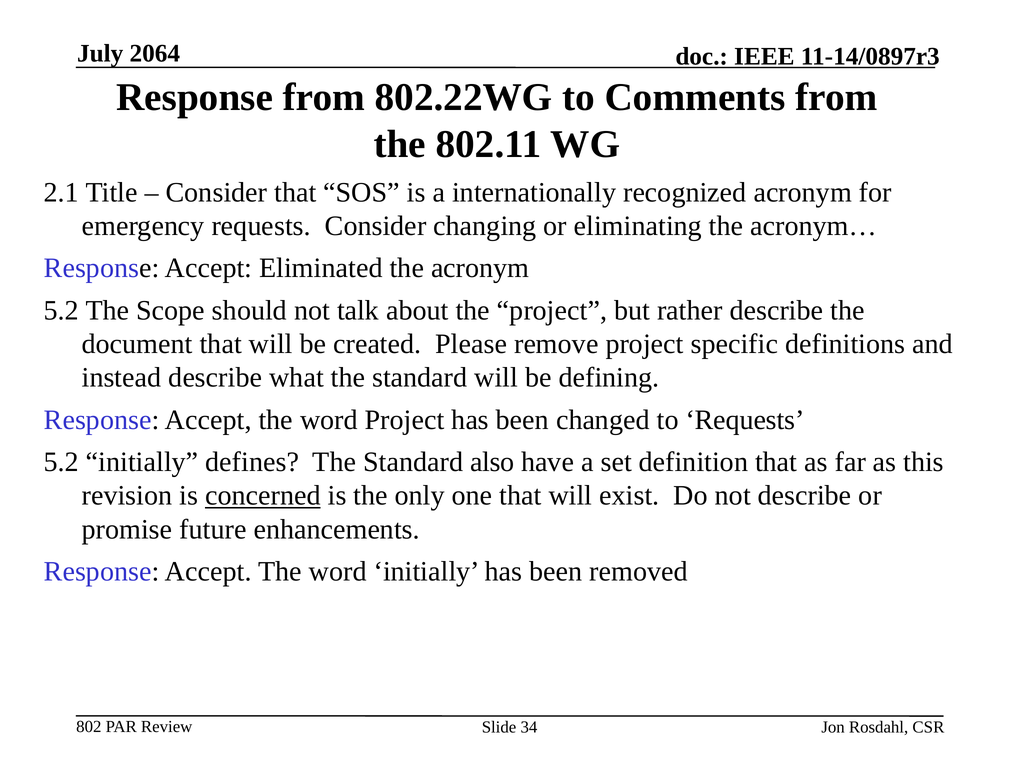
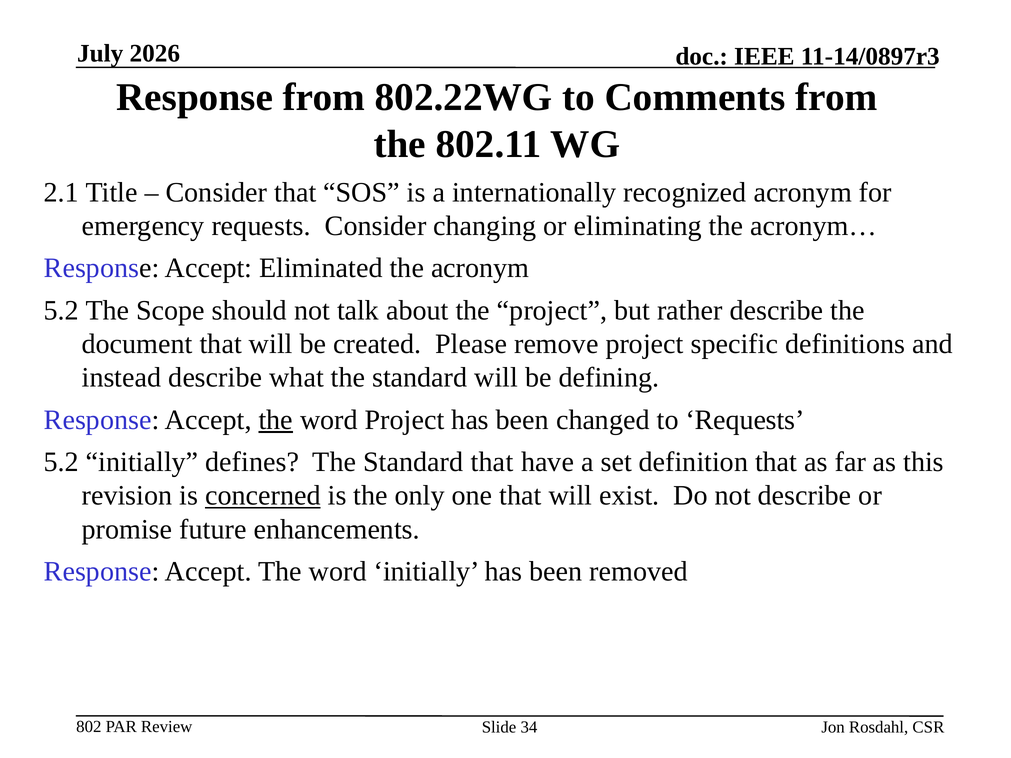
2064: 2064 -> 2026 (155, 54)
the underline: none -> present (276, 420)
Standard also: also -> that (492, 462)
